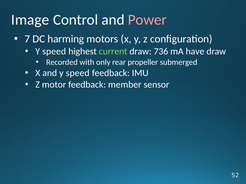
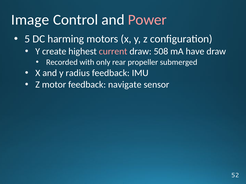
7: 7 -> 5 (27, 39)
speed: speed -> create (54, 51)
current colour: light green -> pink (113, 51)
736: 736 -> 508 (161, 51)
and y speed: speed -> radius (78, 73)
member: member -> navigate (125, 85)
